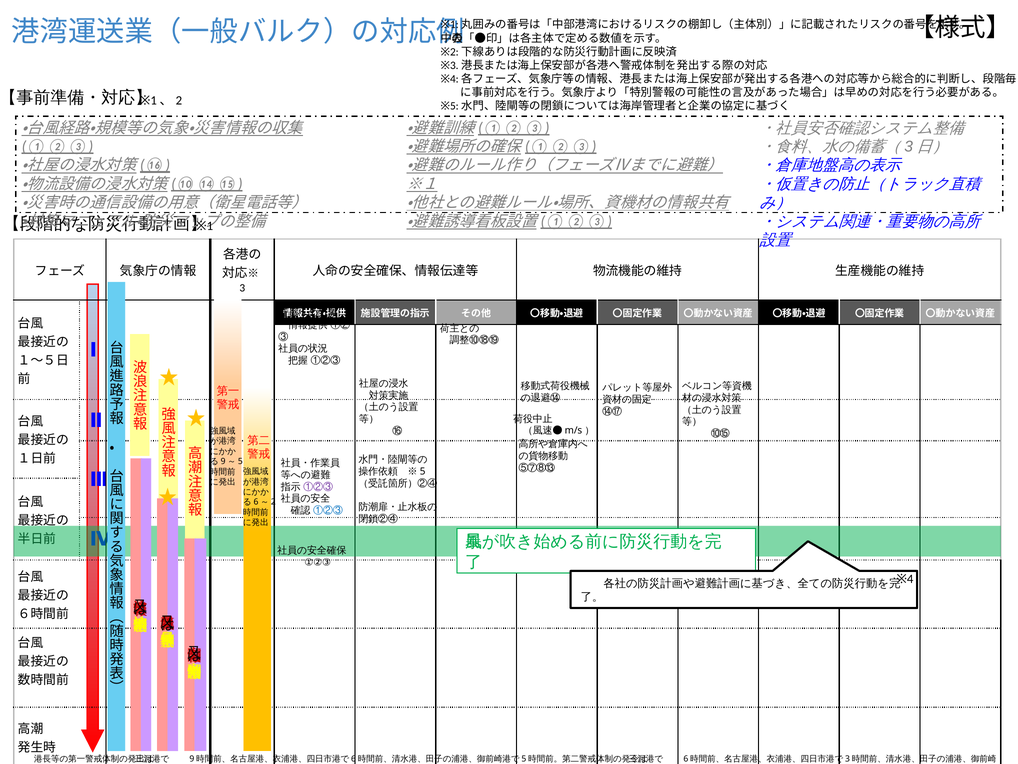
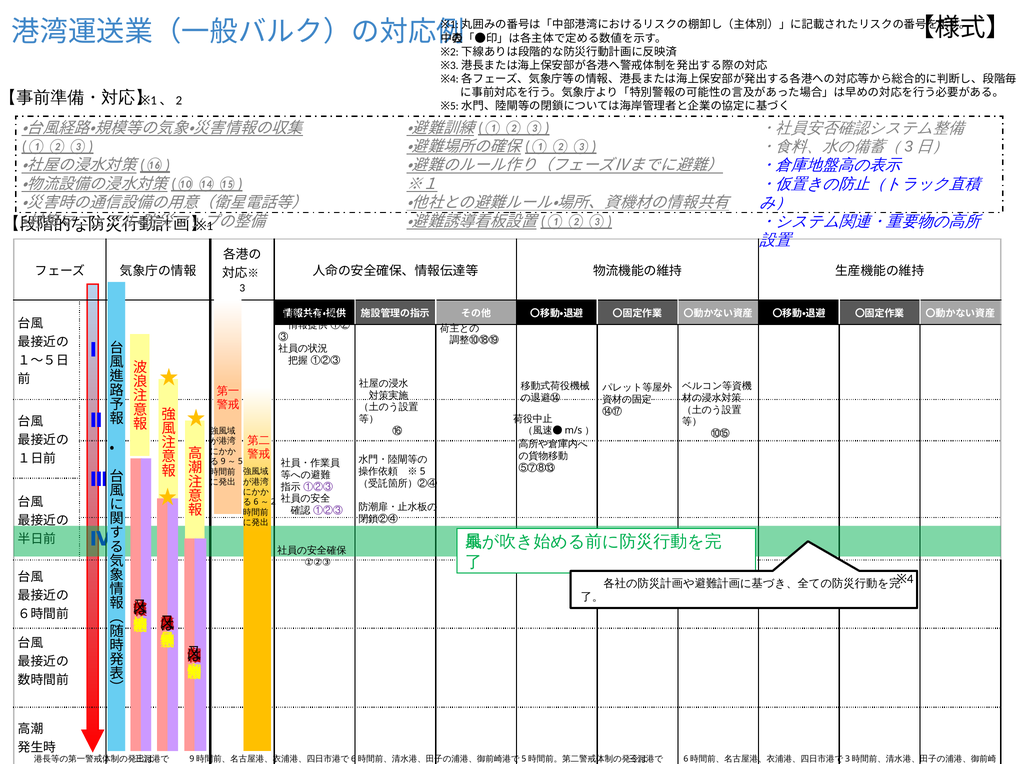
①②③ colour: blue -> purple (328, 510)
